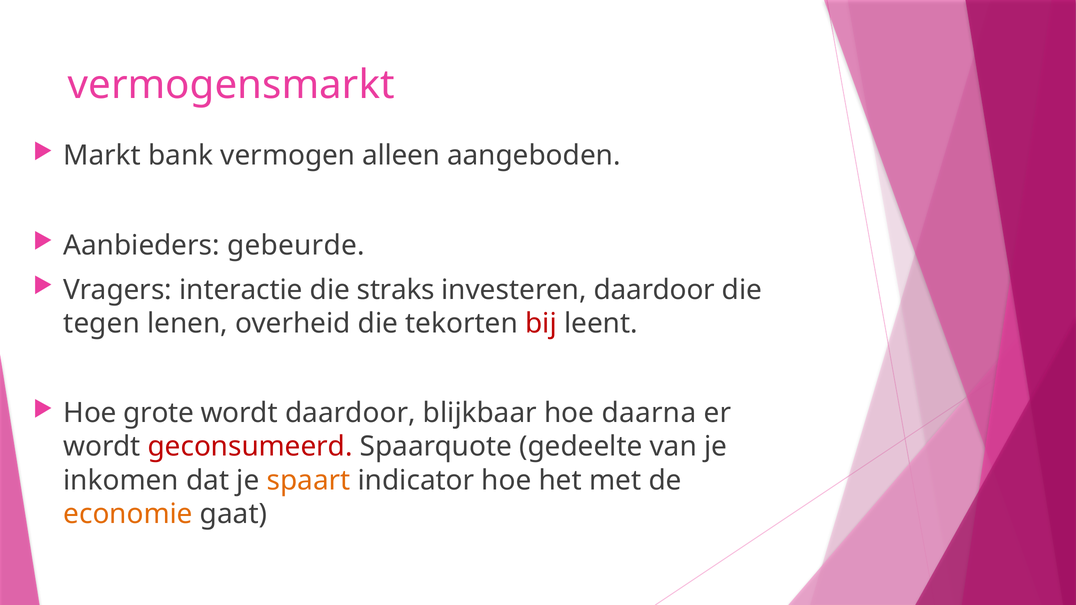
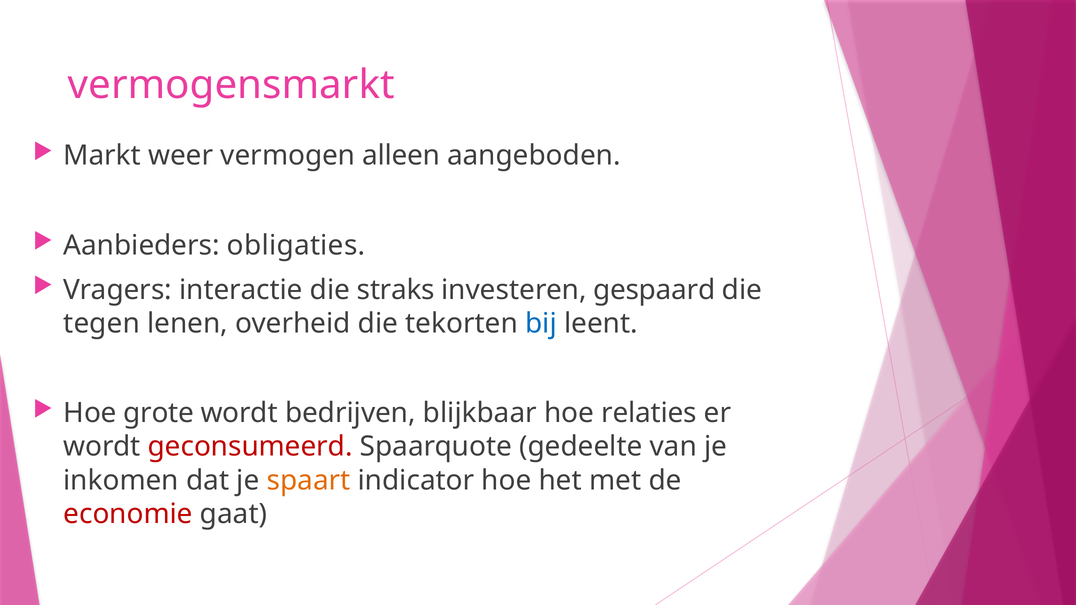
bank: bank -> weer (181, 156)
gebeurde: gebeurde -> obligaties (296, 245)
investeren daardoor: daardoor -> gespaard (654, 290)
bij colour: red -> blue (541, 324)
wordt daardoor: daardoor -> bedrijven (350, 413)
daarna: daarna -> relaties (649, 413)
economie colour: orange -> red (128, 514)
